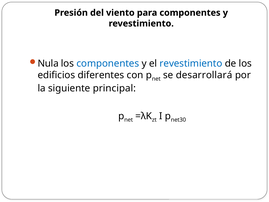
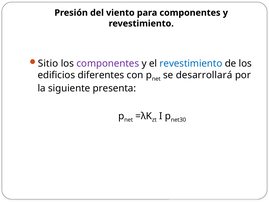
Nula: Nula -> Sitio (48, 63)
componentes colour: blue -> purple (108, 63)
principal: principal -> presenta (114, 88)
